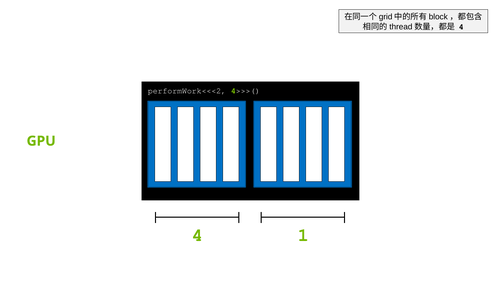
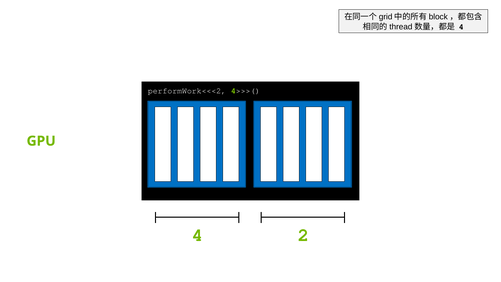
1: 1 -> 2 (303, 235)
